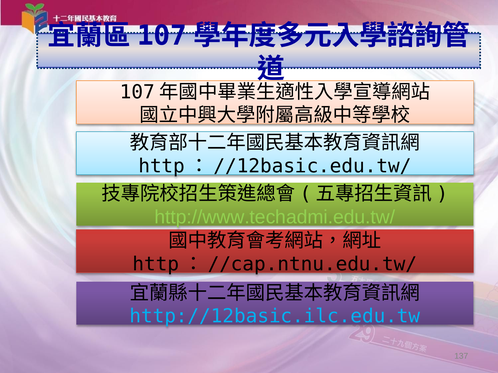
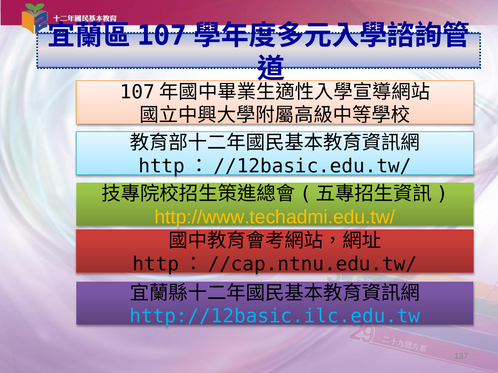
http://www.techadmi.edu.tw/ colour: light green -> yellow (275, 217)
